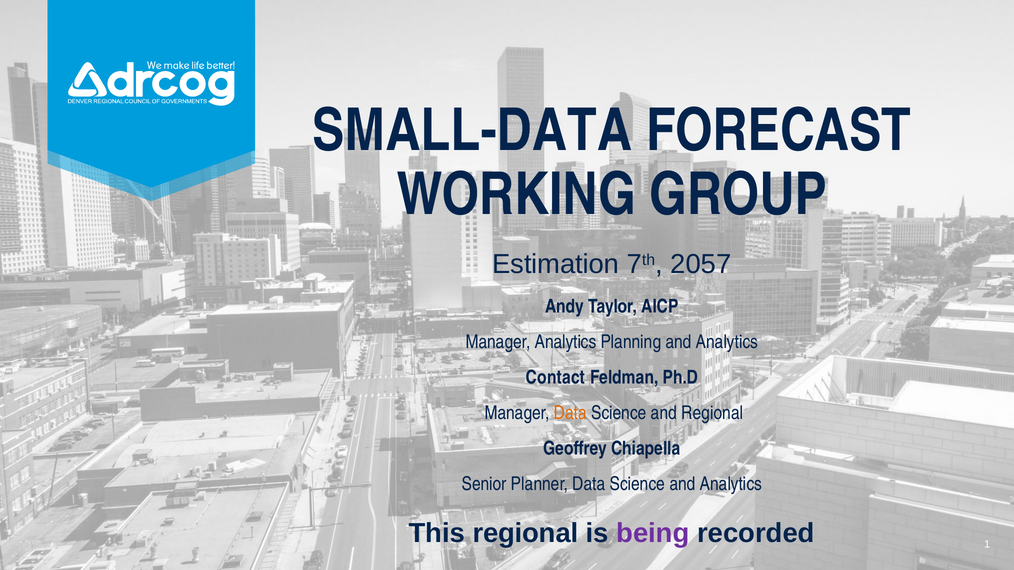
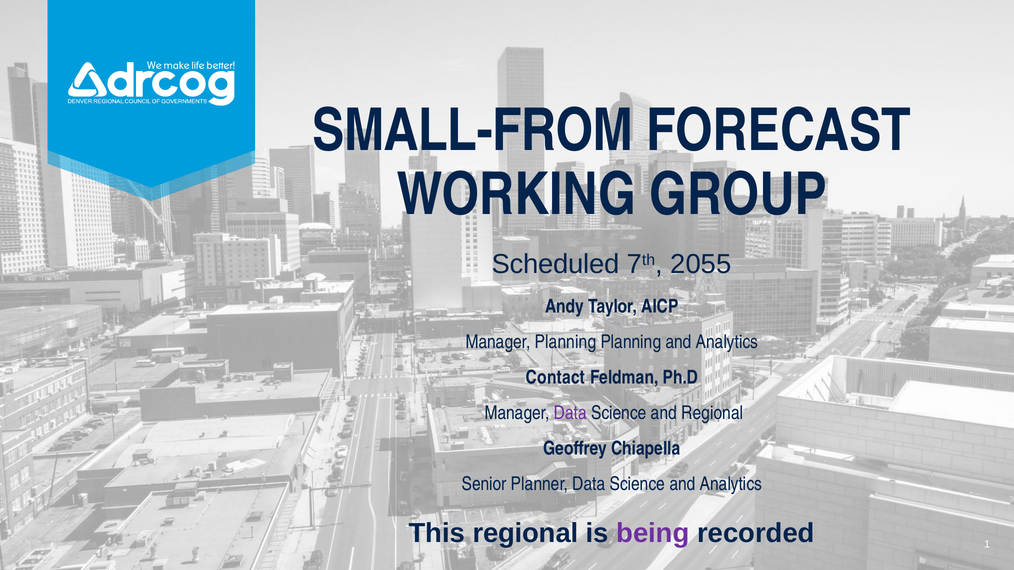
SMALL-DATA: SMALL-DATA -> SMALL-FROM (473, 131)
Estimation: Estimation -> Scheduled (556, 264)
2057: 2057 -> 2055 (701, 264)
Manager Analytics: Analytics -> Planning (566, 342)
Data colour: orange -> purple (570, 413)
